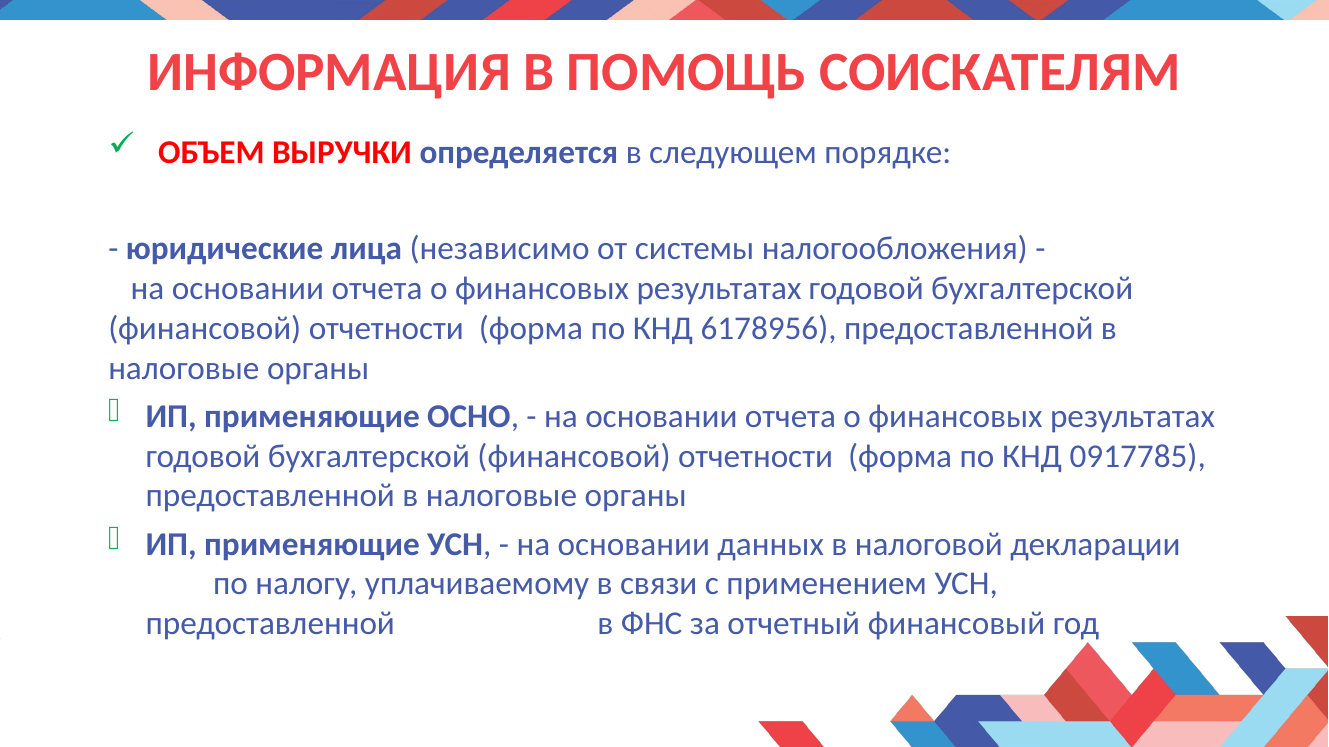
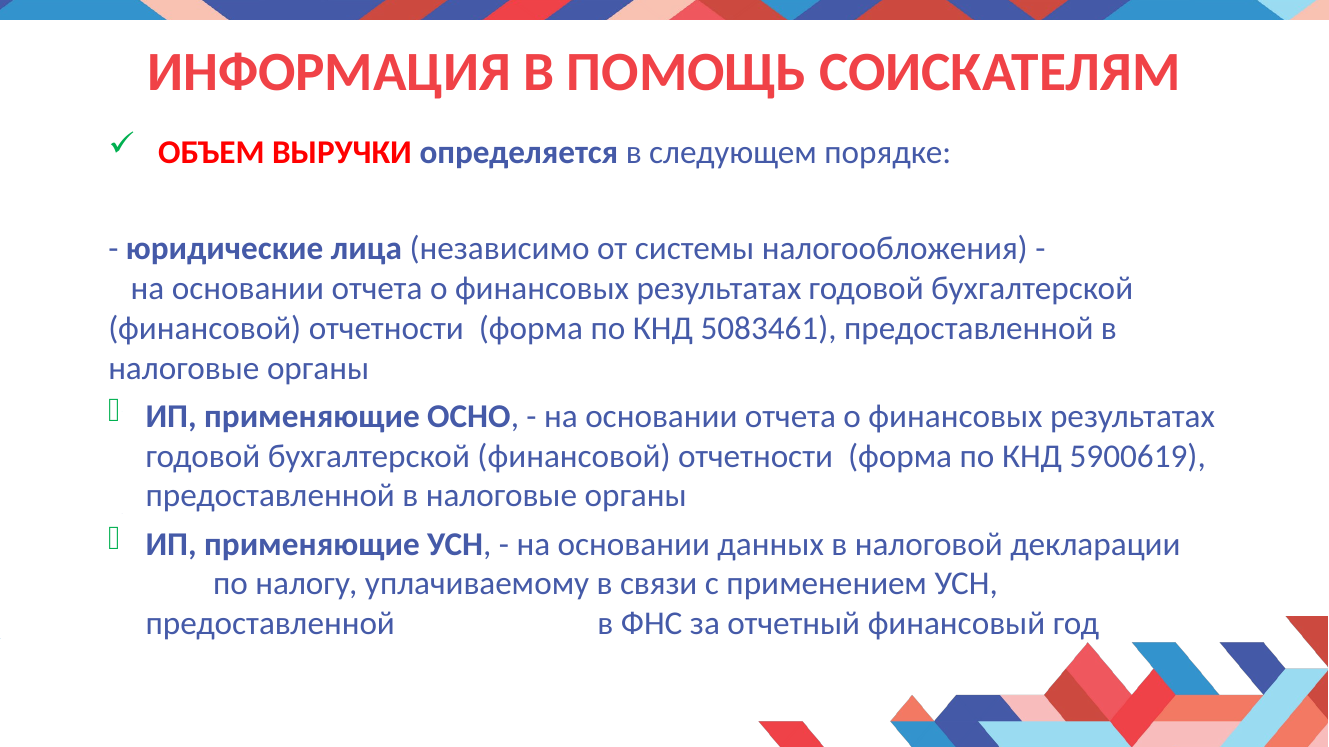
6178956: 6178956 -> 5083461 (769, 328)
0917785: 0917785 -> 5900619 (1138, 456)
